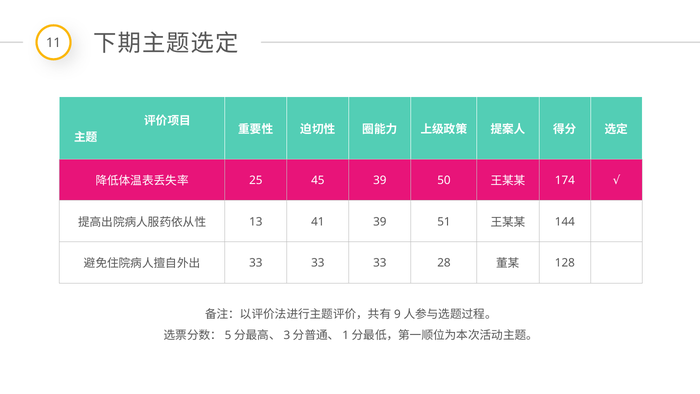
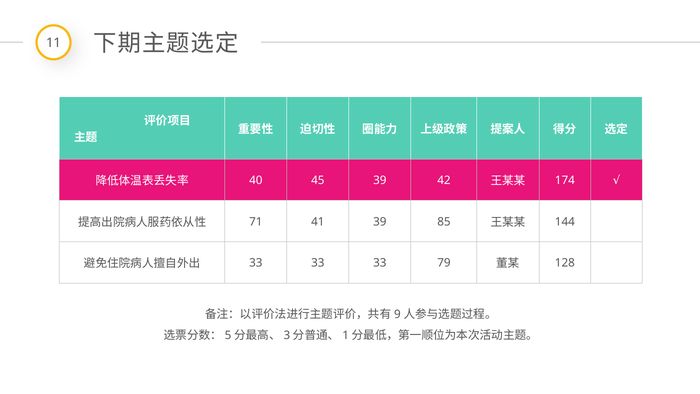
25: 25 -> 40 (256, 180)
50: 50 -> 42 (444, 180)
13: 13 -> 71 (256, 222)
51: 51 -> 85 (444, 222)
28: 28 -> 79 (444, 263)
